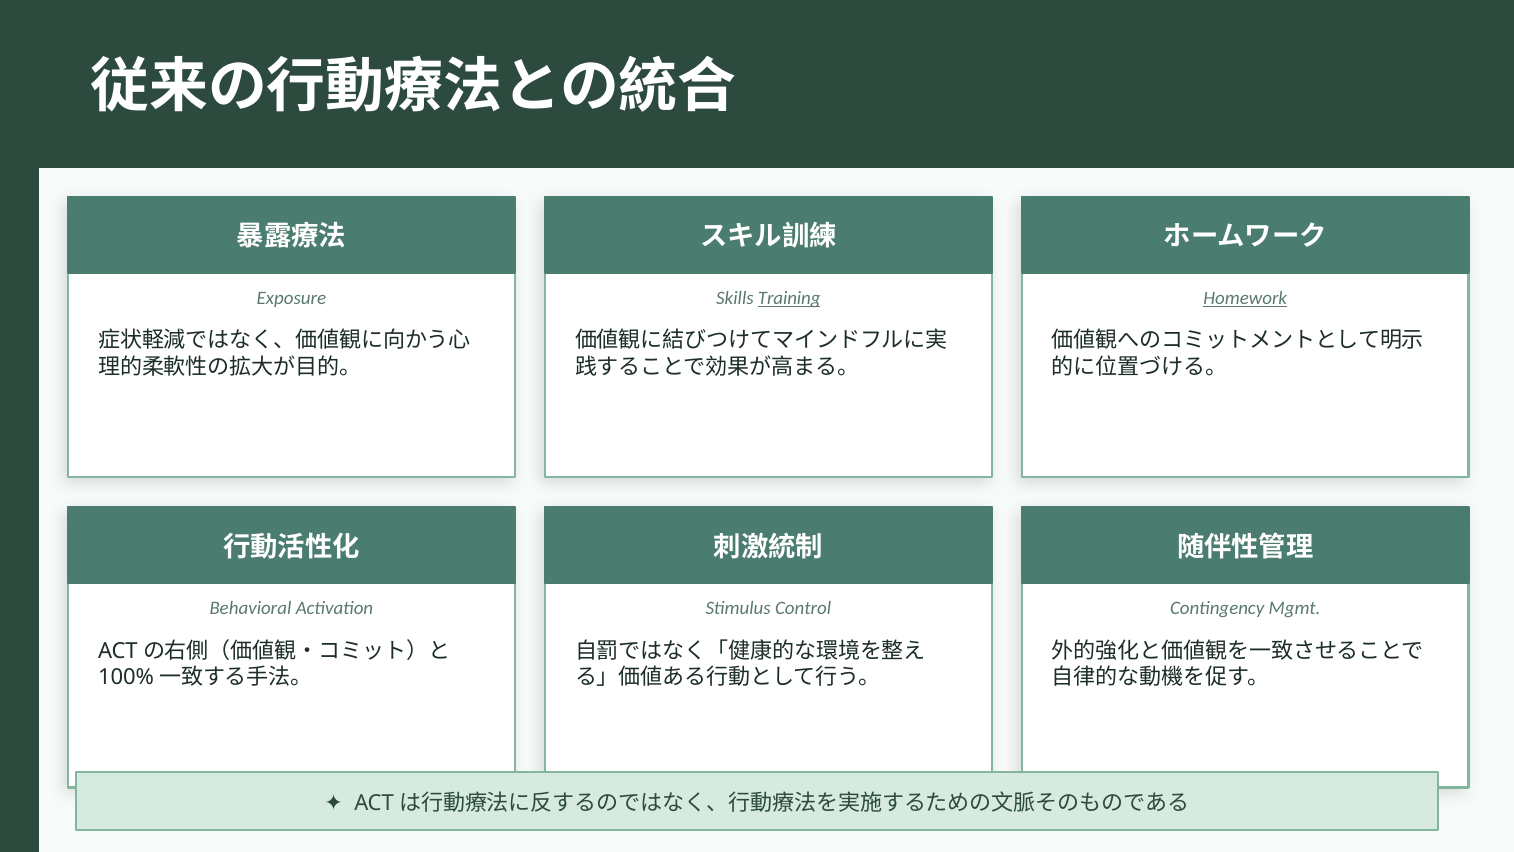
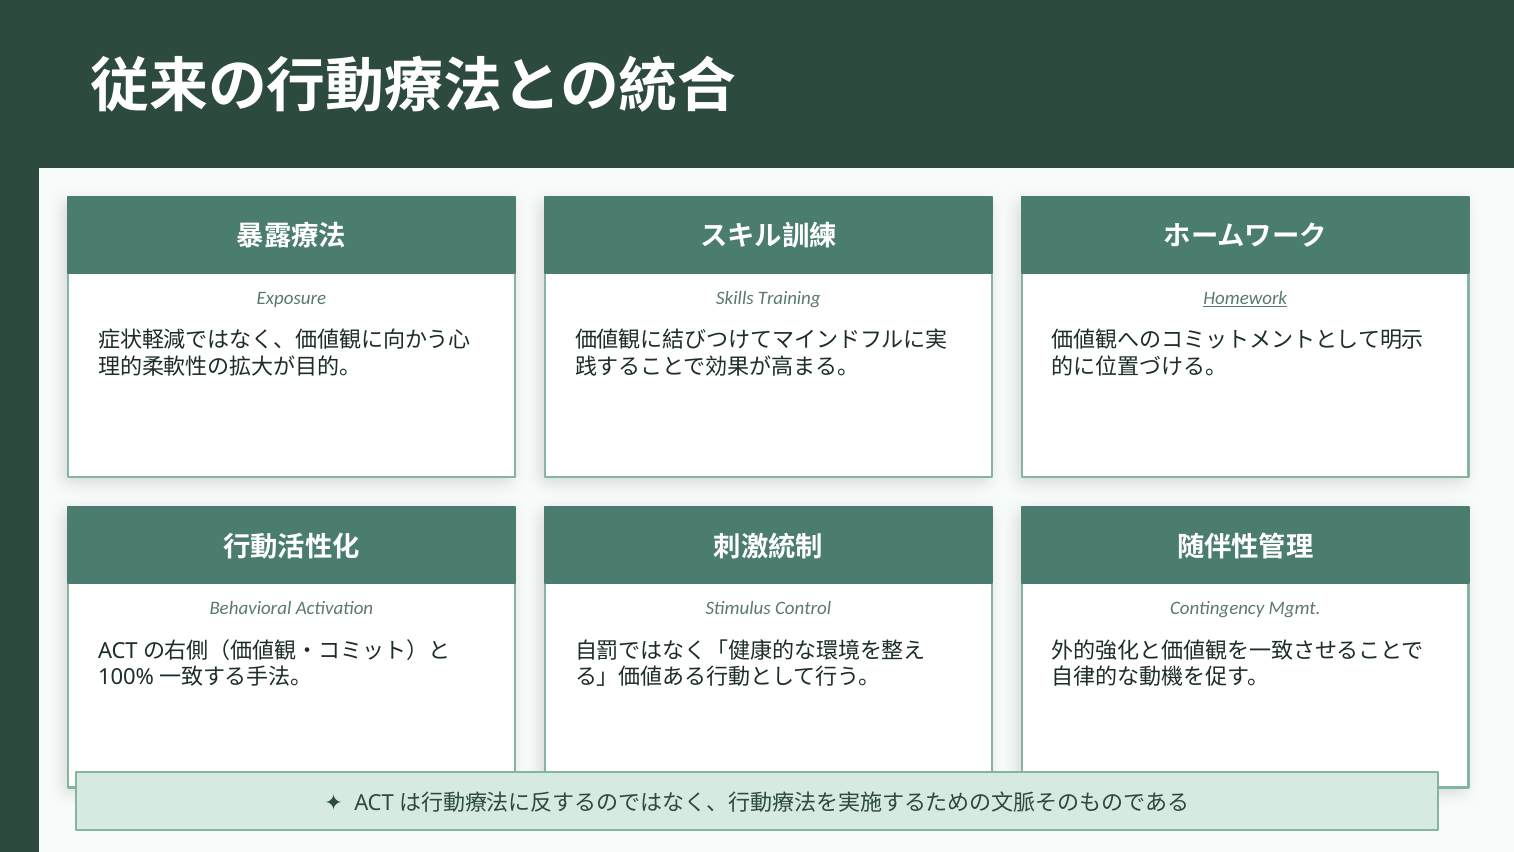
Training underline: present -> none (789, 298)
